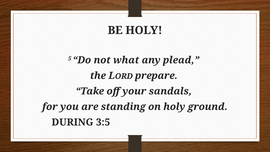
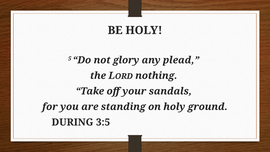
what: what -> glory (126, 60)
prepare: prepare -> nothing (156, 76)
